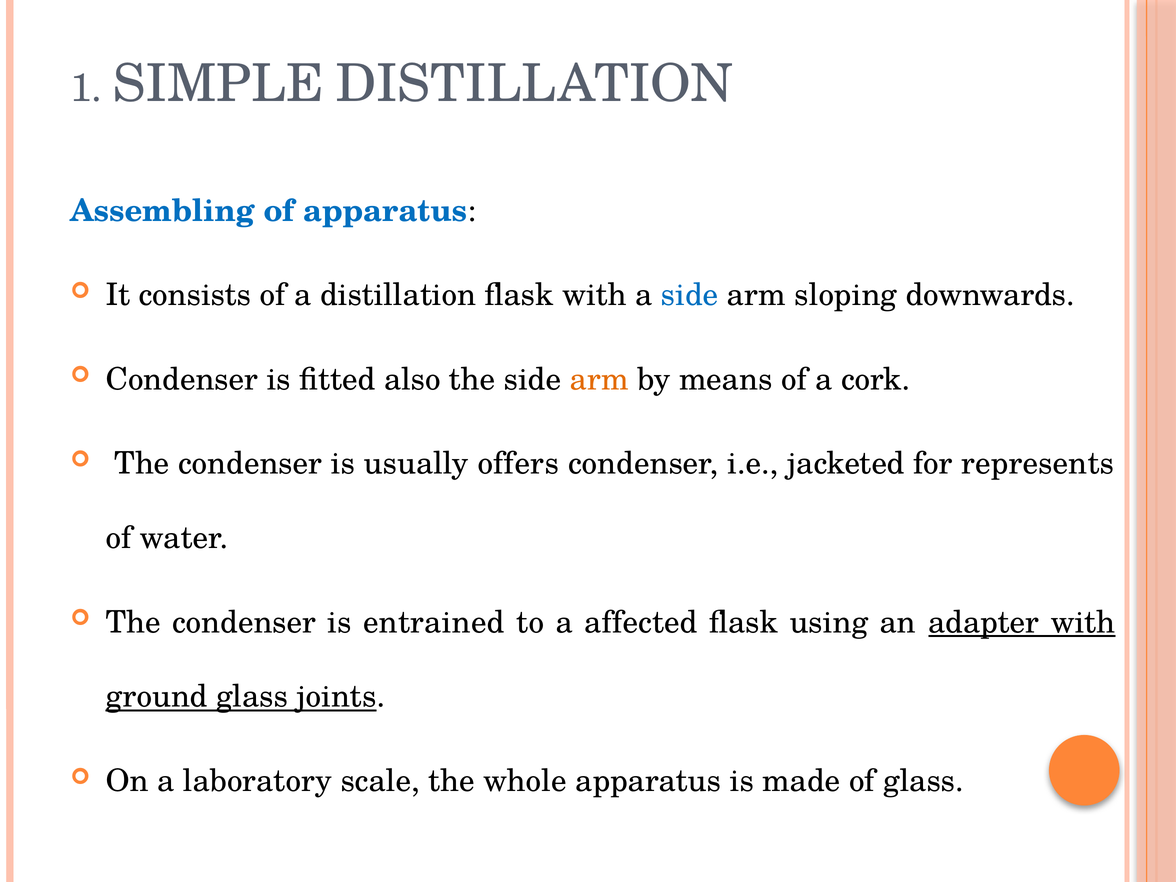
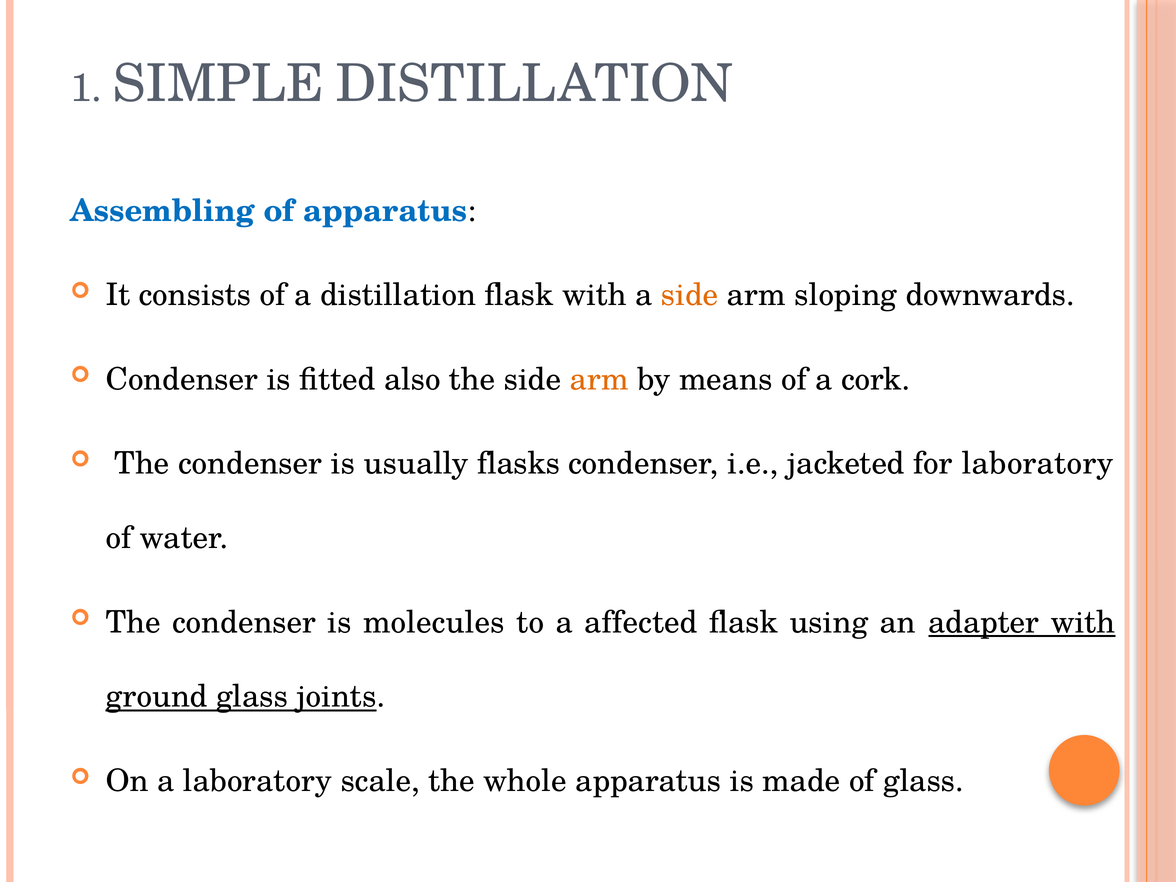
side colour: blue -> orange (690, 295)
offers: offers -> flasks (519, 464)
for represents: represents -> laboratory (1038, 464)
entrained: entrained -> molecules (434, 622)
